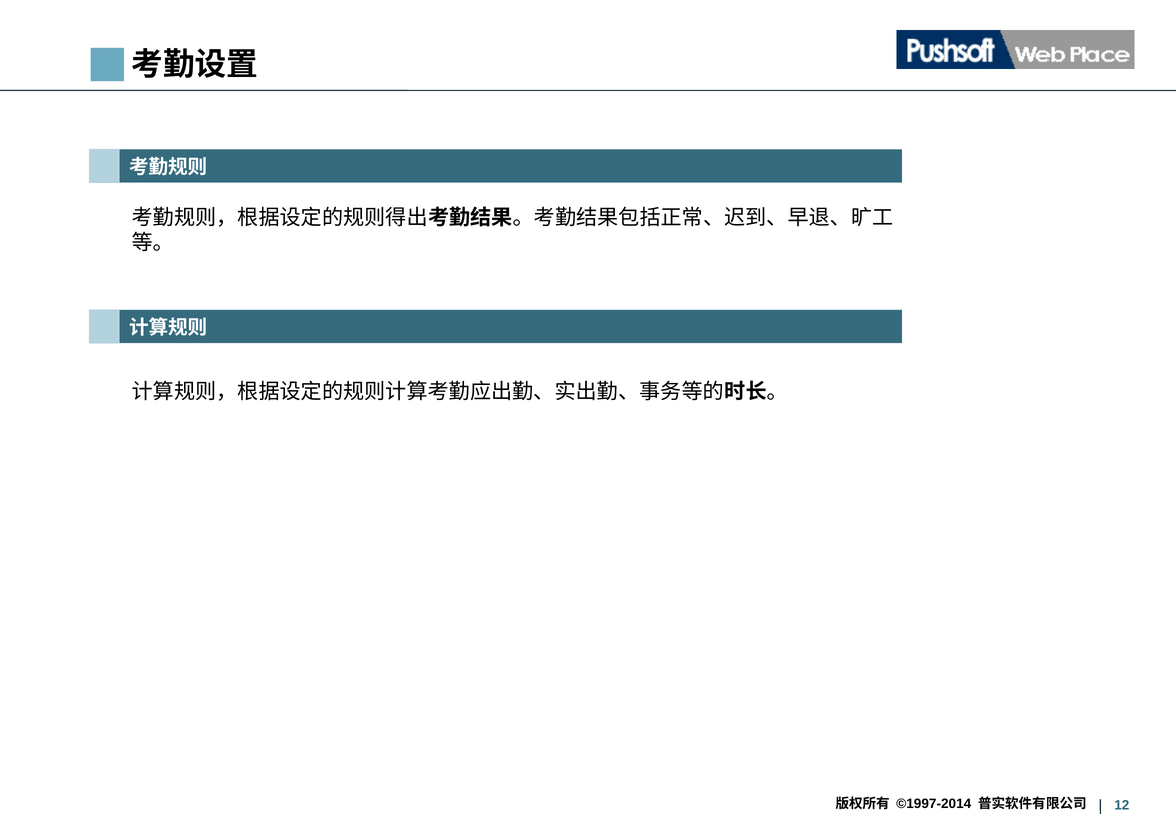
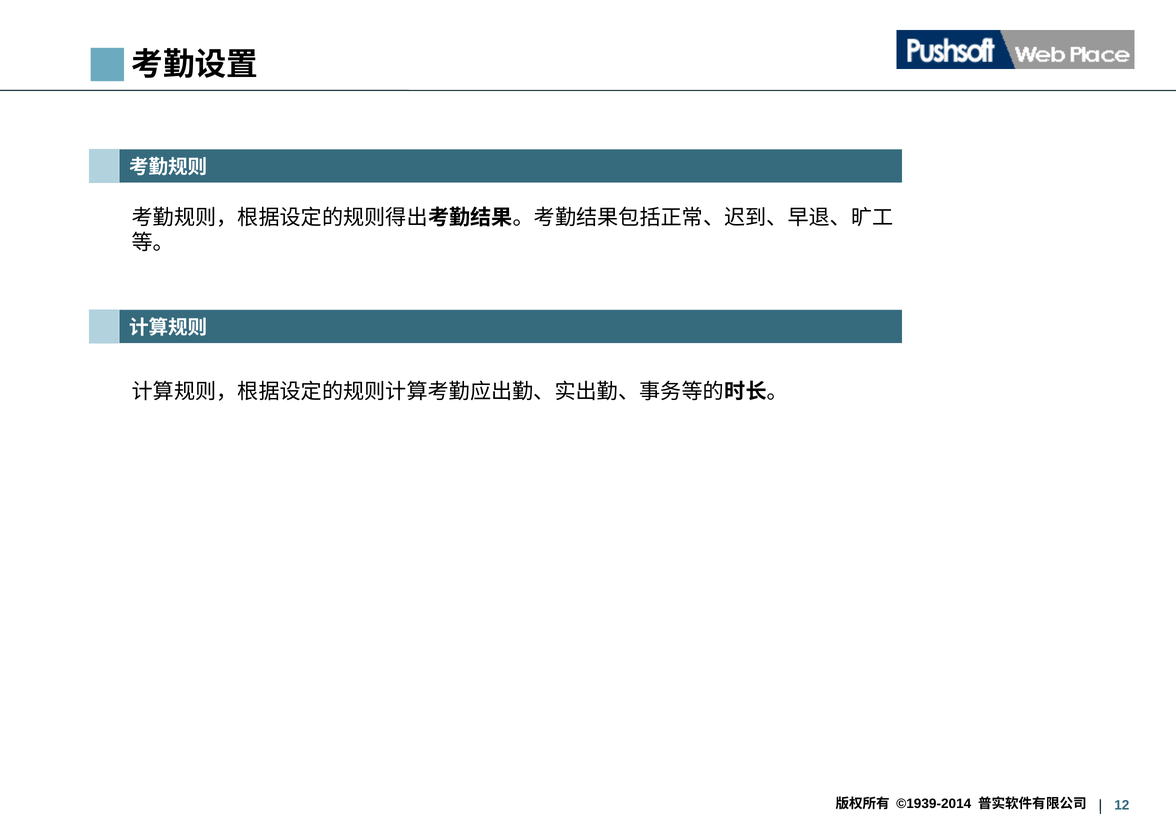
©1997-2014: ©1997-2014 -> ©1939-2014 (934, 804)
